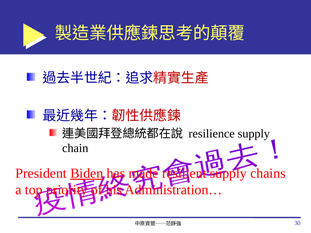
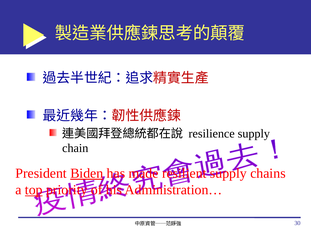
top underline: none -> present (34, 190)
